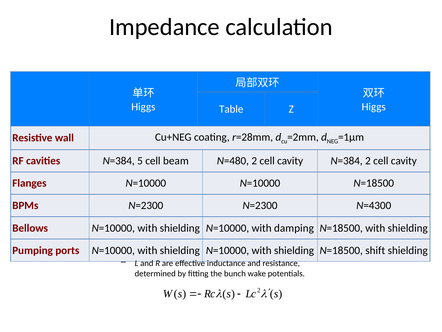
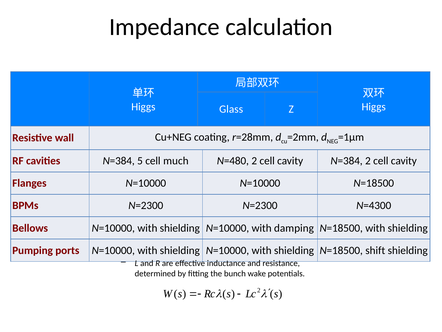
Table: Table -> Glass (231, 109)
beam: beam -> much (176, 161)
